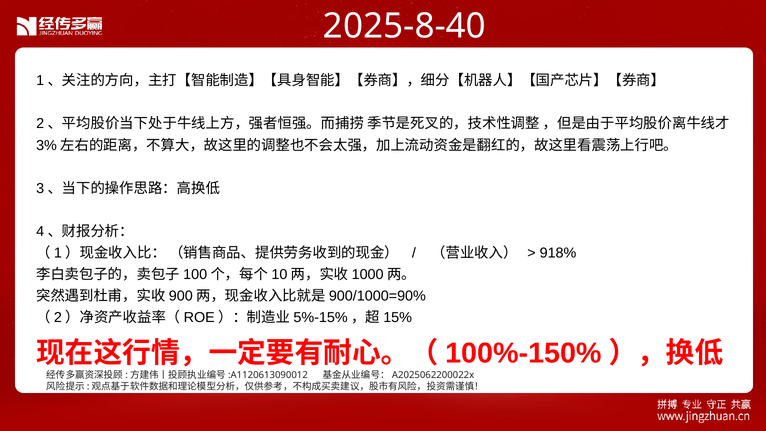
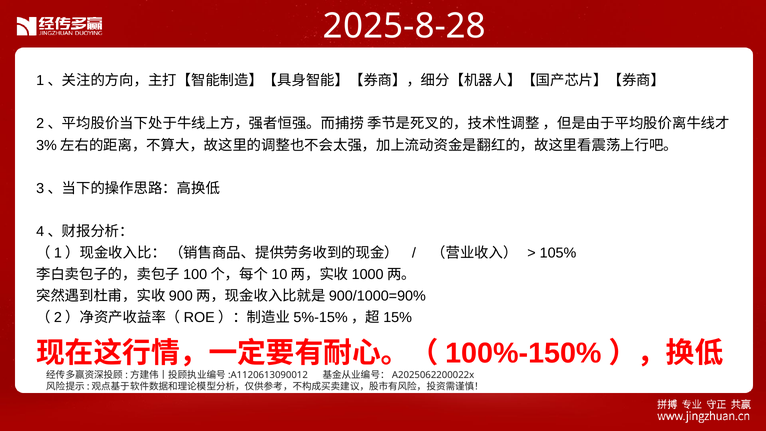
2025-8-40: 2025-8-40 -> 2025-8-28 (405, 26)
918%: 918% -> 105% (558, 253)
